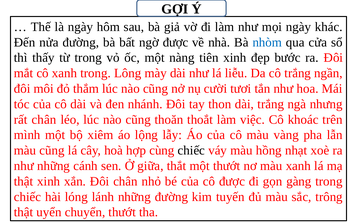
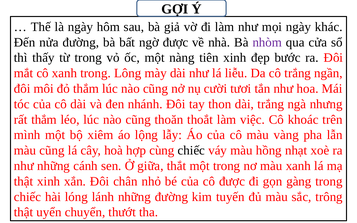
nhòm colour: blue -> purple (267, 42)
rất chân: chân -> thắm (44, 120)
một thướt: thướt -> trong (227, 166)
